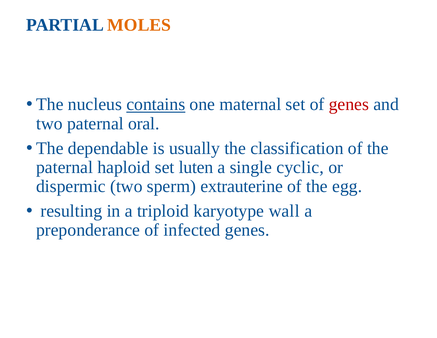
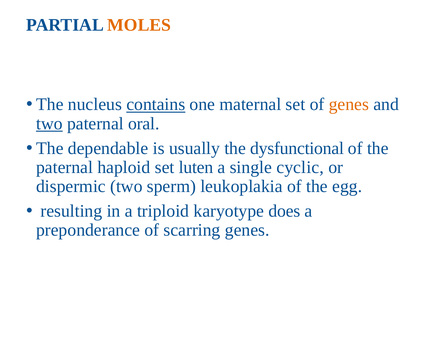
genes colour: red -> orange (349, 104)
two underline: none -> present (49, 123)
classification: classification -> dysfunctional (297, 148)
extrauterine: extrauterine -> leukoplakia (242, 186)
wall: wall -> does (284, 211)
infected: infected -> scarring (192, 230)
